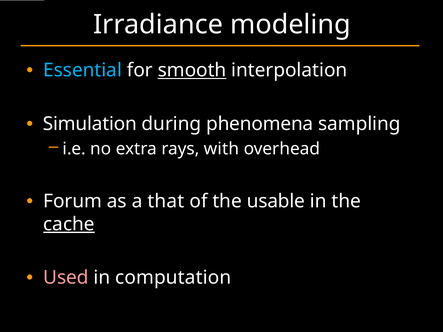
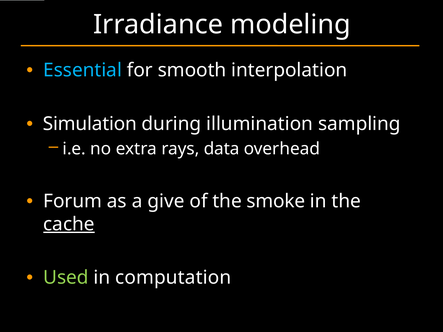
smooth underline: present -> none (192, 70)
phenomena: phenomena -> illumination (260, 124)
with: with -> data (222, 149)
that: that -> give (166, 201)
usable: usable -> smoke (276, 201)
Used colour: pink -> light green (66, 278)
